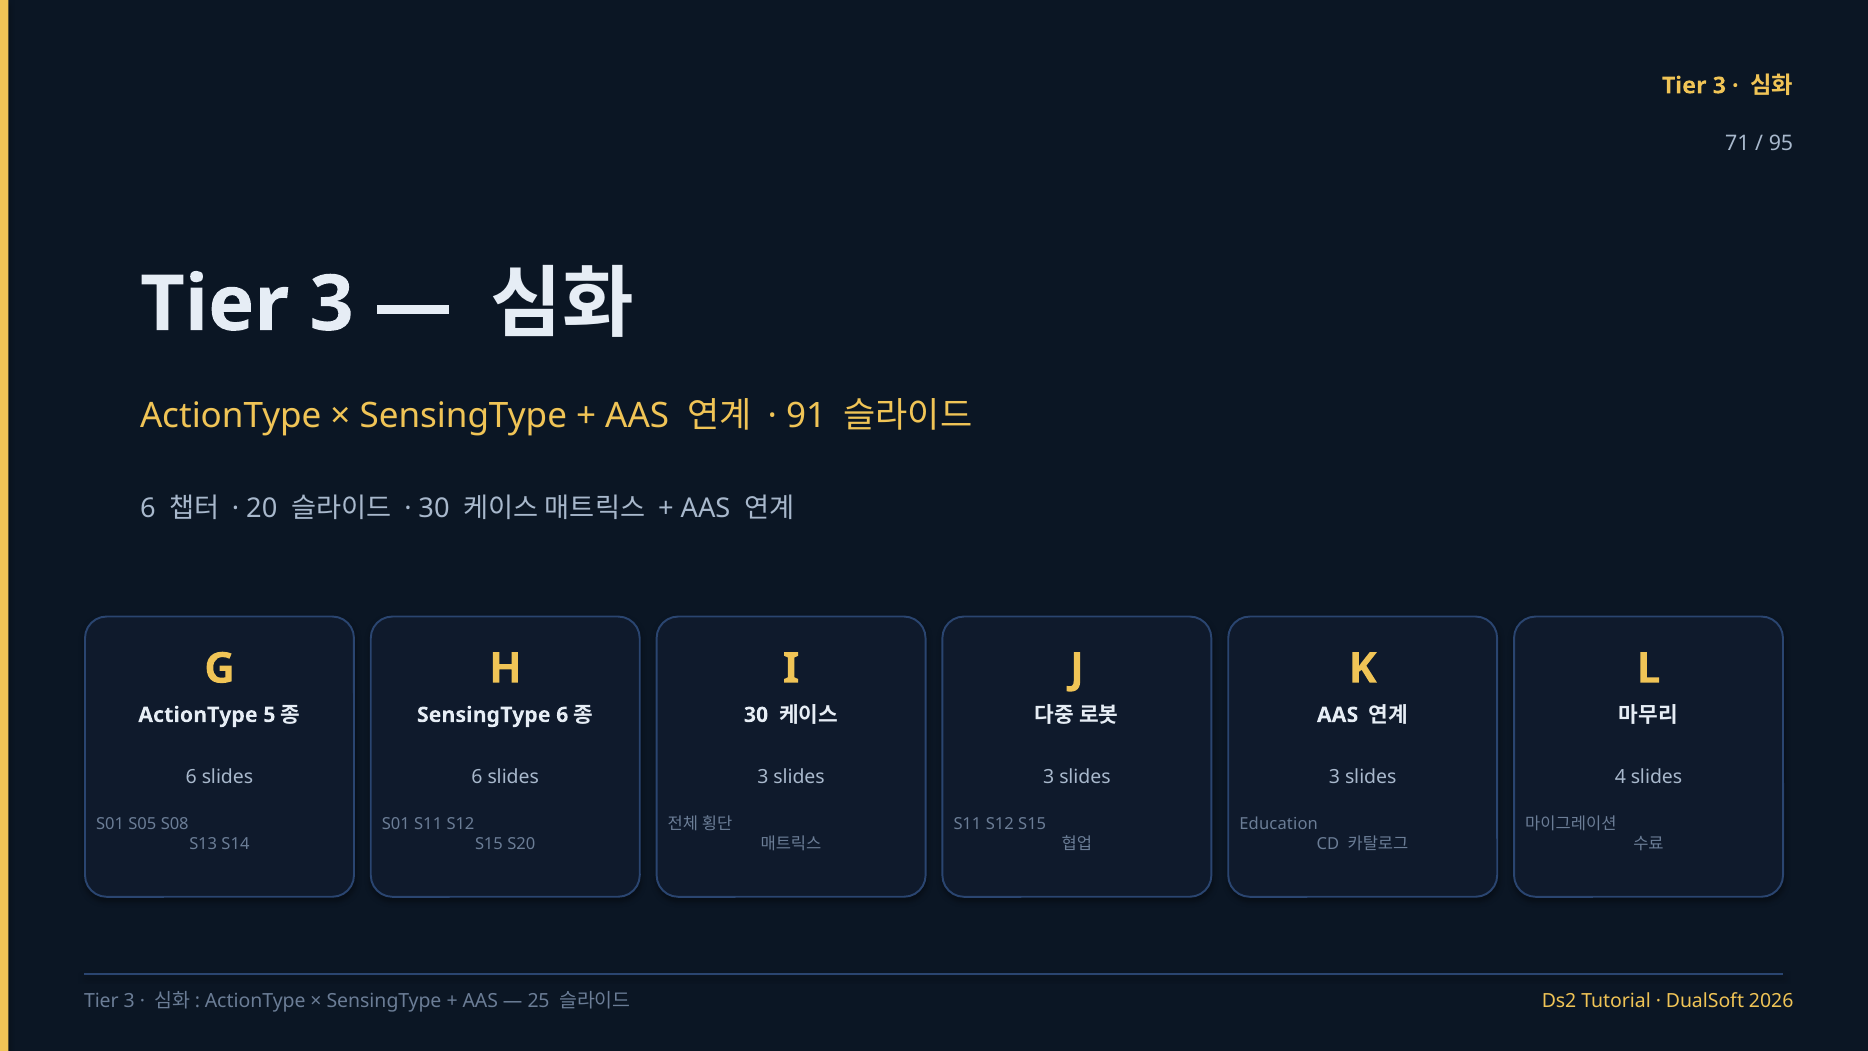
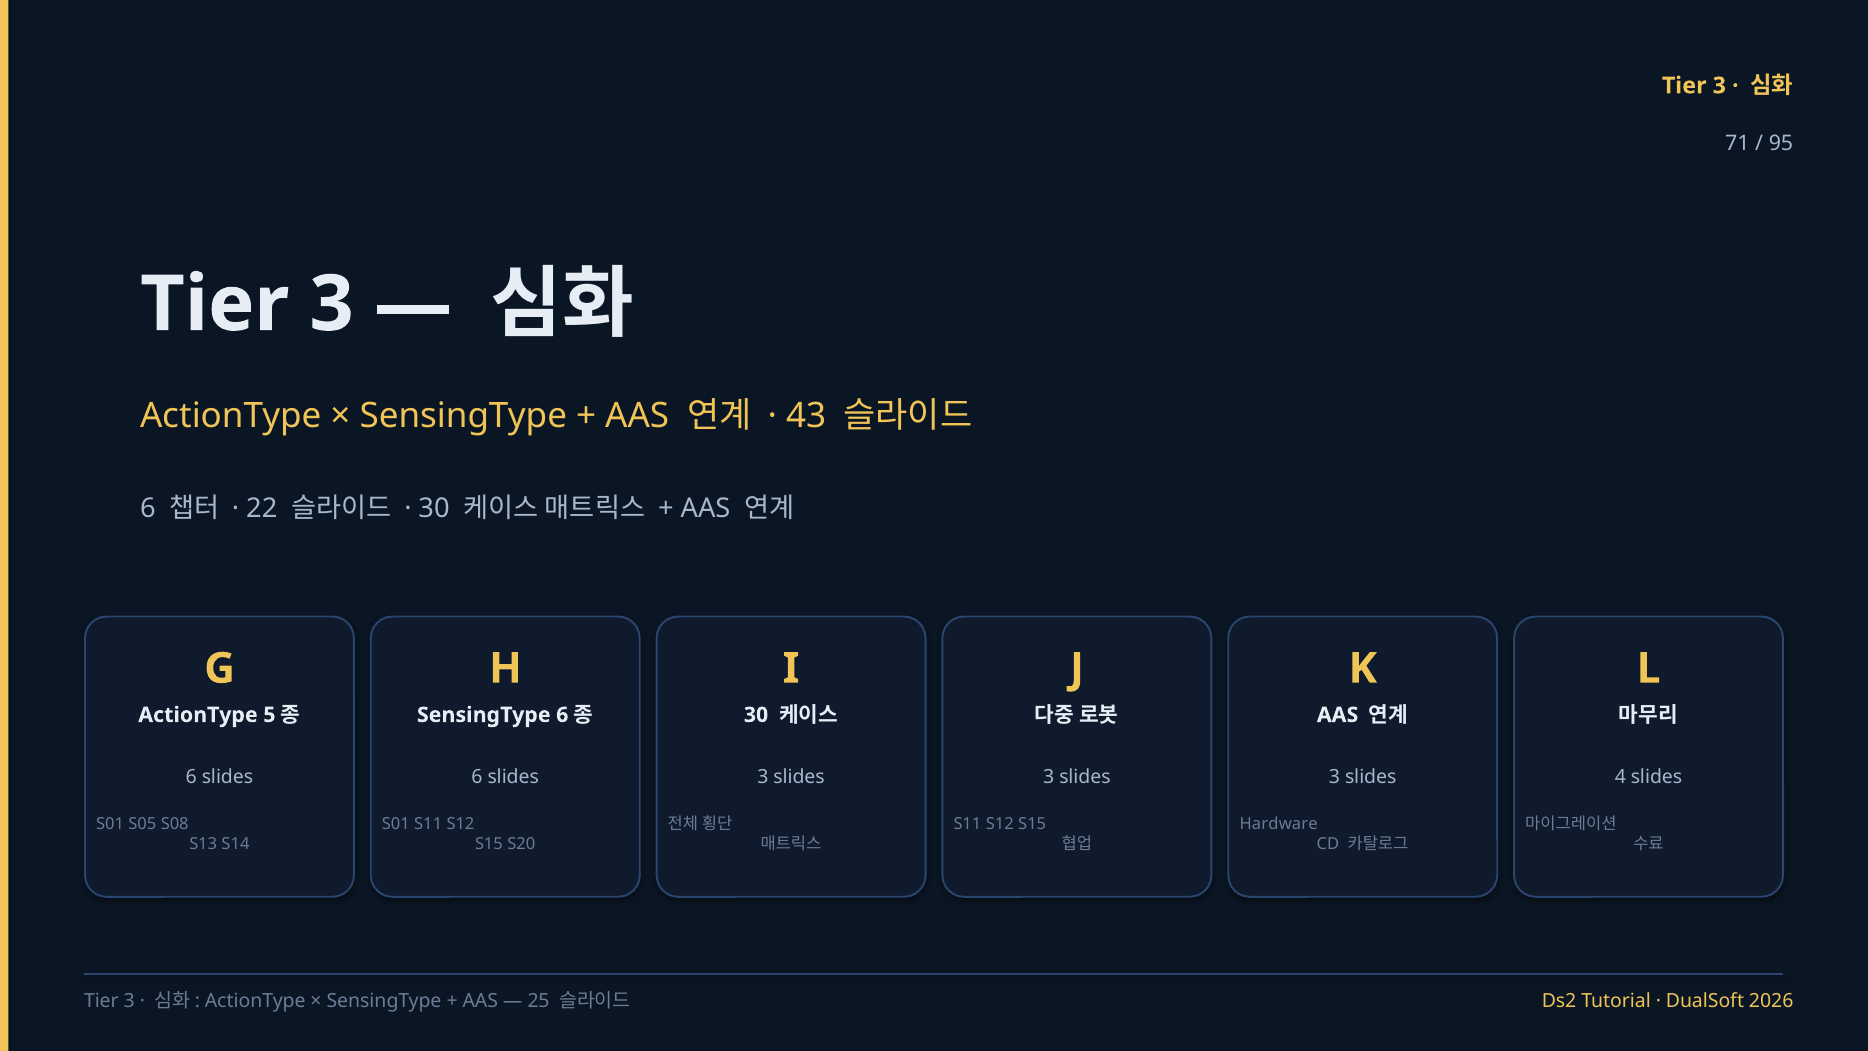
91: 91 -> 43 (806, 416)
20: 20 -> 22 (262, 509)
Education: Education -> Hardware (1279, 824)
